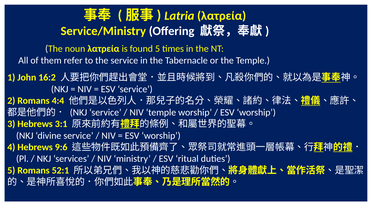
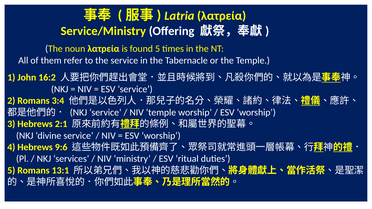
4:4: 4:4 -> 3:4 (58, 101)
3:1: 3:1 -> 2:1 (61, 124)
52:1: 52:1 -> 13:1 (60, 171)
